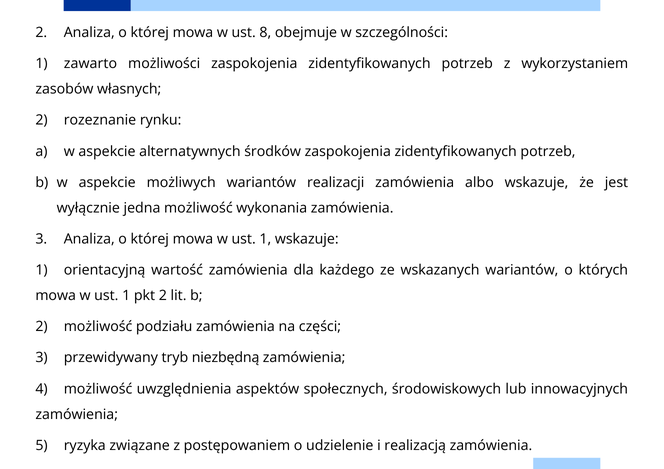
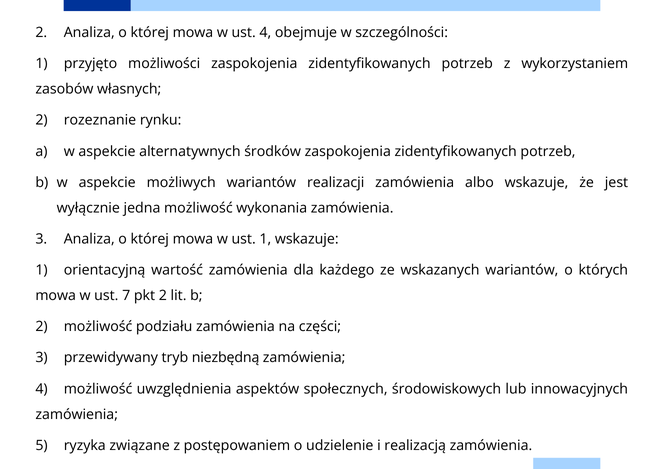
ust 8: 8 -> 4 (265, 33)
zawarto: zawarto -> przyjęto (90, 64)
1: 1 -> 7 (126, 296)
